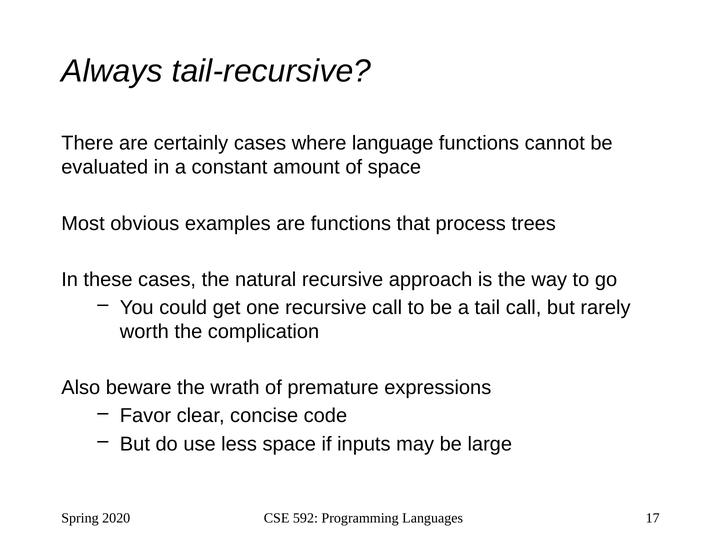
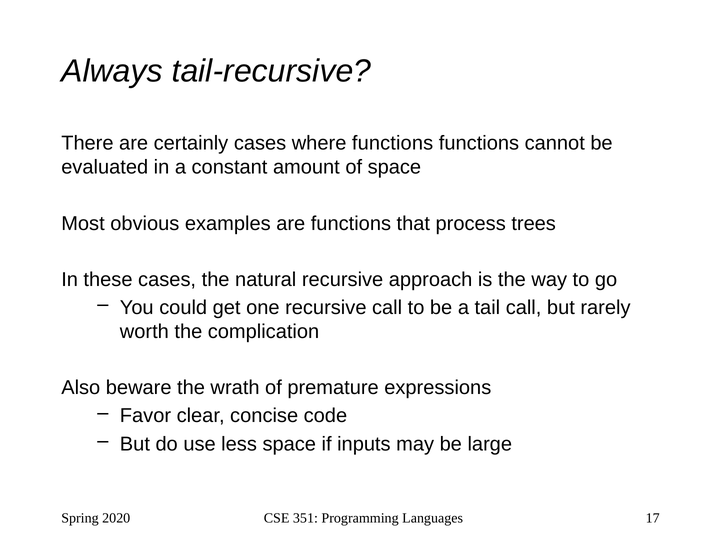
where language: language -> functions (393, 143)
592: 592 -> 351 (305, 518)
